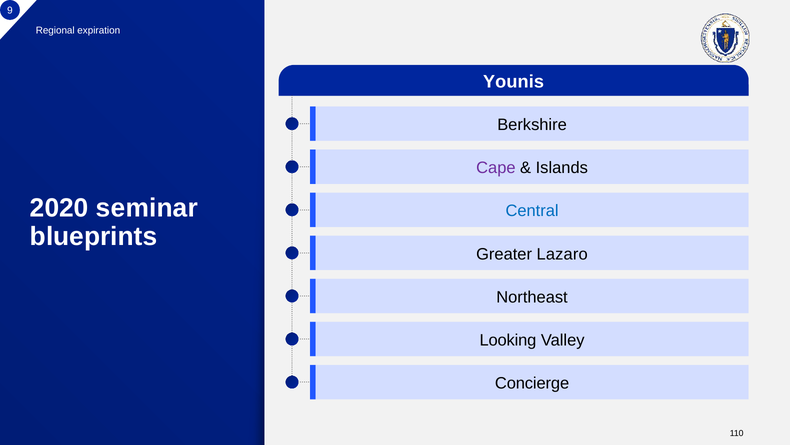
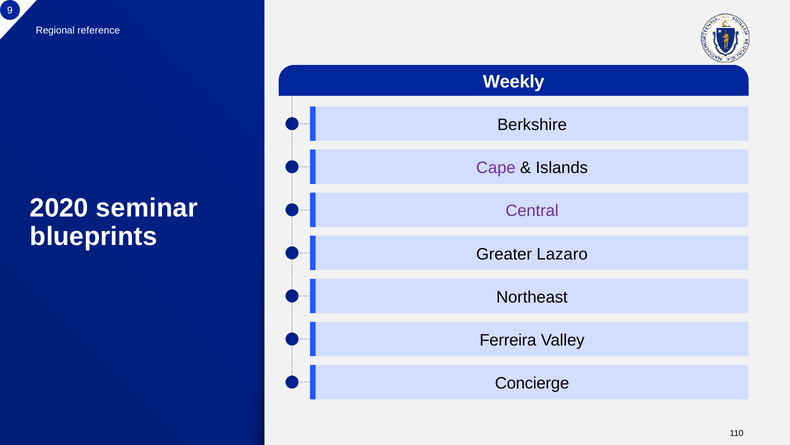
expiration: expiration -> reference (99, 30)
Younis: Younis -> Weekly (514, 81)
Central colour: blue -> purple (532, 211)
Looking: Looking -> Ferreira (508, 340)
